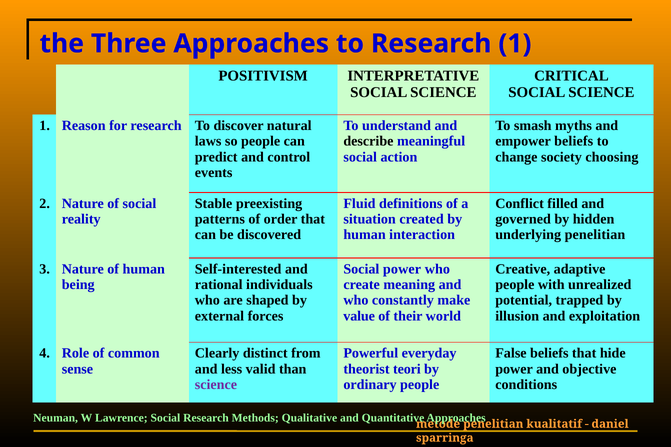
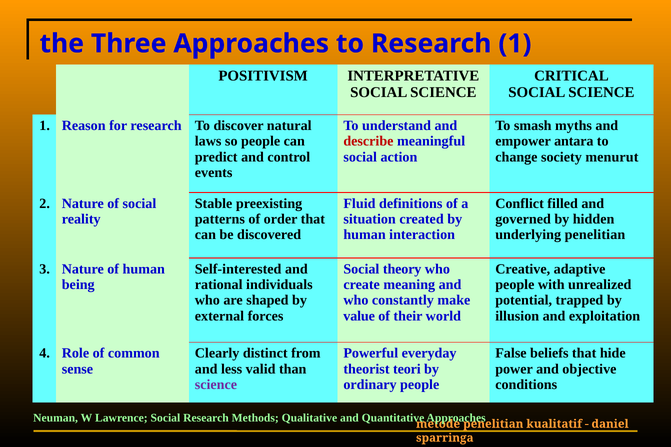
describe colour: black -> red (368, 141)
empower beliefs: beliefs -> antara (574, 141)
choosing: choosing -> menurut (612, 157)
Social power: power -> theory (402, 269)
